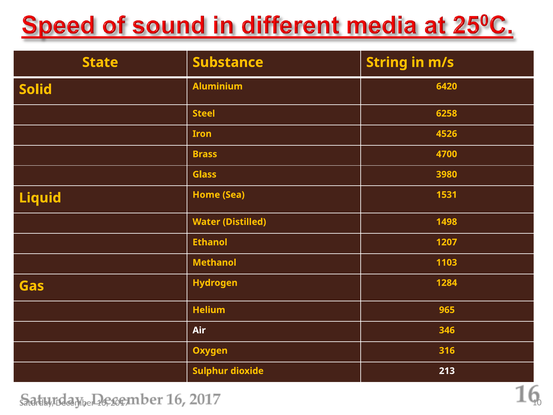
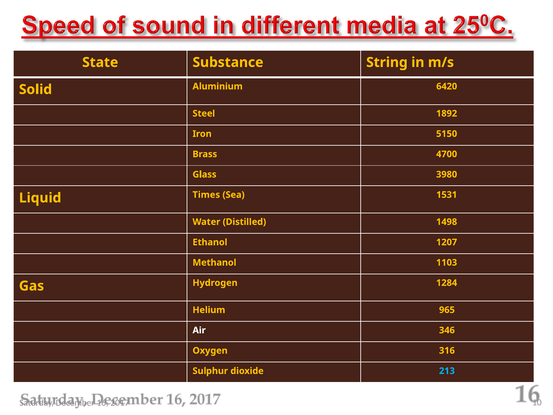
6258: 6258 -> 1892 (447, 113)
4526: 4526 -> 5150 (447, 134)
Home: Home -> Times (206, 195)
213 colour: white -> light blue (447, 371)
